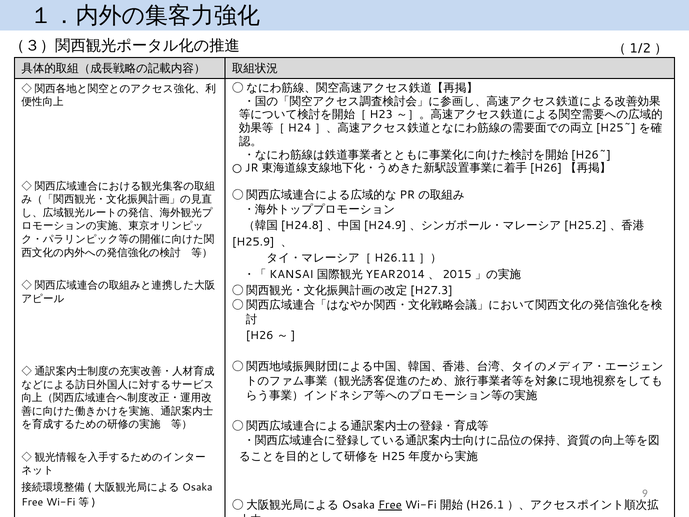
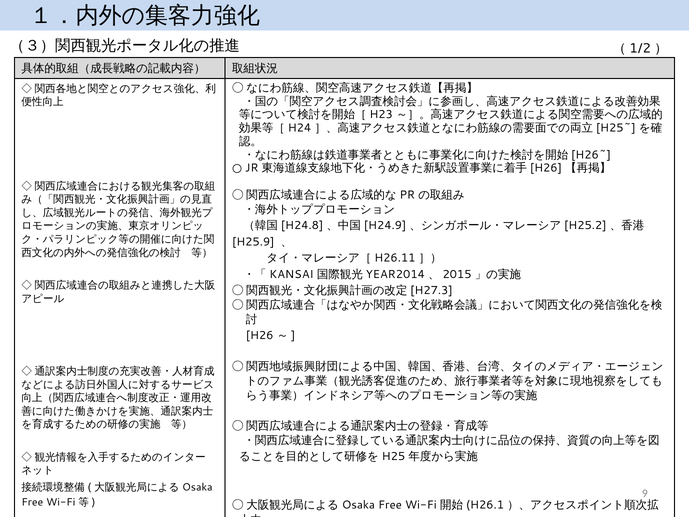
Free underline: present -> none (390, 505)
